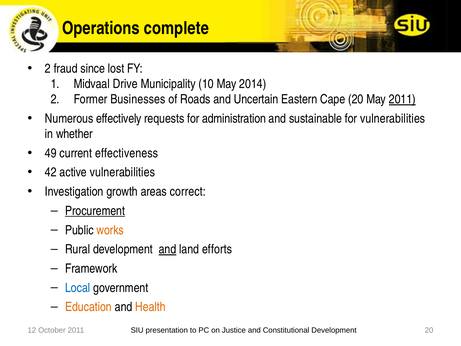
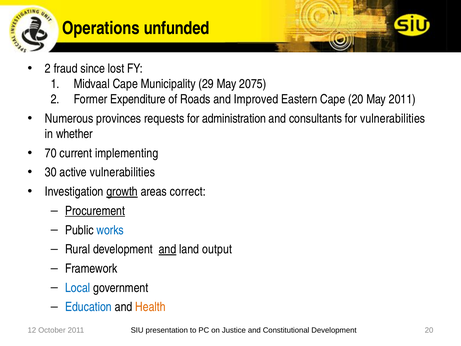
complete: complete -> unfunded (177, 28)
Midvaal Drive: Drive -> Cape (125, 84)
10: 10 -> 29 (206, 84)
2014: 2014 -> 2075 (253, 84)
Businesses: Businesses -> Expenditure (138, 99)
Uncertain: Uncertain -> Improved (256, 99)
2011 underline: present -> none (402, 99)
effectively: effectively -> provinces (119, 118)
sustainable: sustainable -> consultants (316, 118)
49: 49 -> 70 (51, 153)
effectiveness: effectiveness -> implementing (127, 153)
42: 42 -> 30 (51, 172)
growth underline: none -> present (122, 192)
works colour: orange -> blue (110, 230)
efforts: efforts -> output (217, 249)
Education colour: orange -> blue (88, 307)
